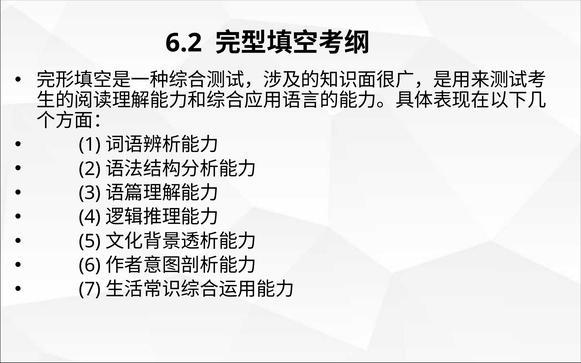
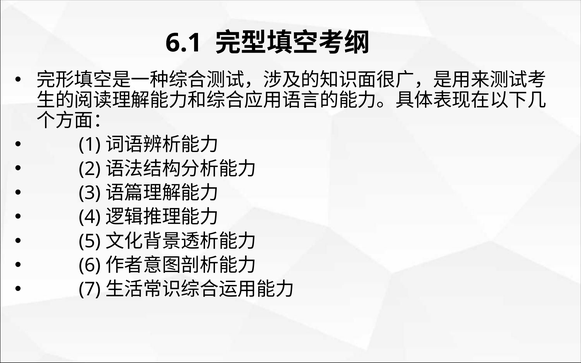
6.2: 6.2 -> 6.1 (184, 43)
